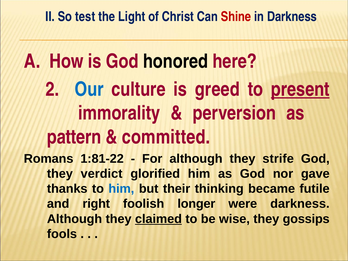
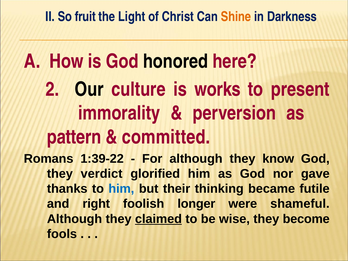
test: test -> fruit (85, 17)
Shine colour: red -> orange (236, 17)
Our colour: blue -> black (89, 89)
greed: greed -> works (218, 89)
present underline: present -> none (300, 89)
1:81-22: 1:81-22 -> 1:39-22 (102, 159)
strife: strife -> know (278, 159)
were darkness: darkness -> shameful (300, 204)
gossips: gossips -> become (306, 219)
